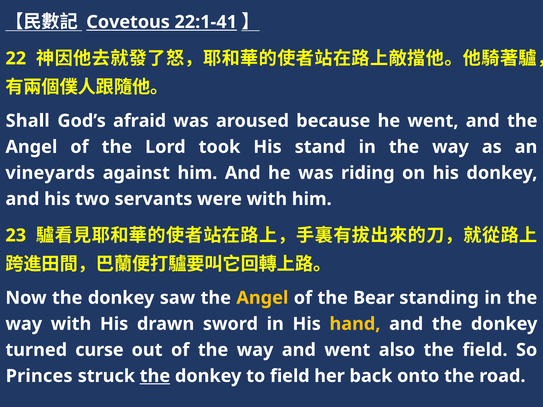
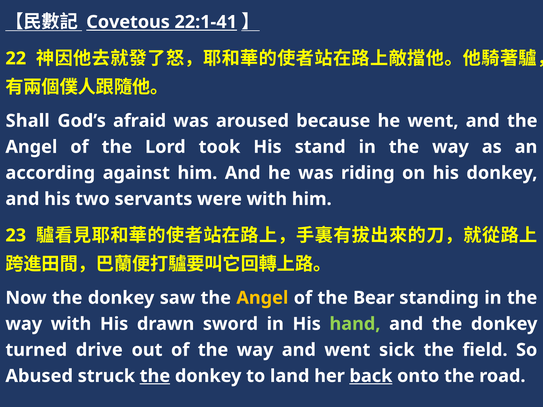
vineyards: vineyards -> according (50, 173)
hand colour: yellow -> light green (355, 324)
curse: curse -> drive (99, 350)
also: also -> sick (397, 350)
Princes: Princes -> Abused (39, 376)
to field: field -> land (290, 376)
back underline: none -> present (371, 376)
